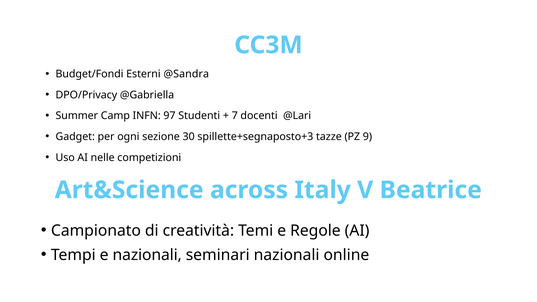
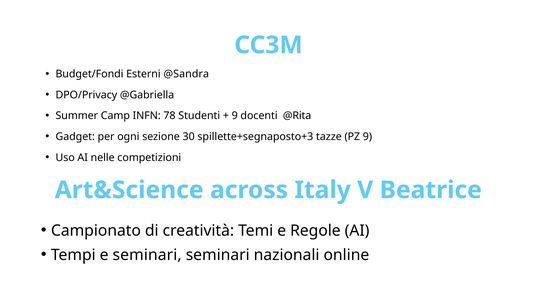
97: 97 -> 78 (169, 116)
7: 7 -> 9 (235, 116)
@Lari: @Lari -> @Rita (297, 116)
e nazionali: nazionali -> seminari (147, 255)
